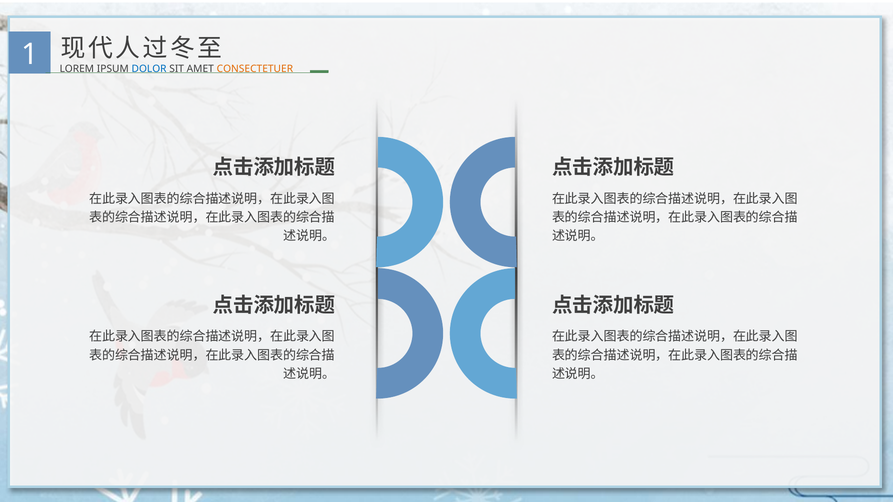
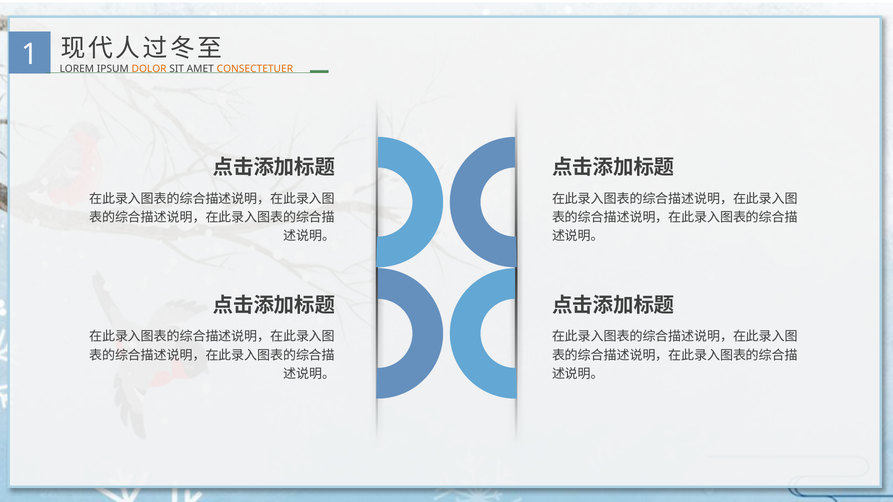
DOLOR colour: blue -> orange (149, 69)
